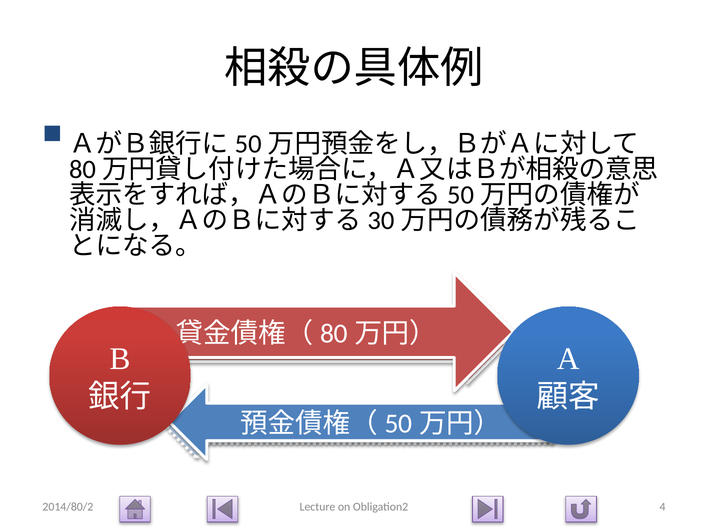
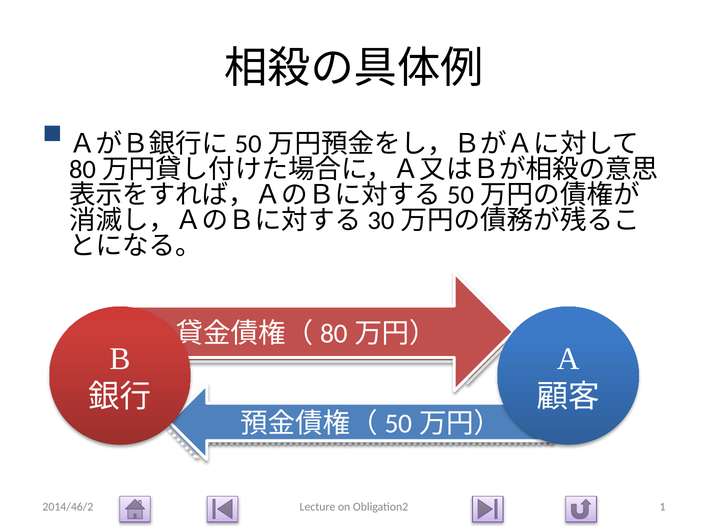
2014/80/2: 2014/80/2 -> 2014/46/2 (68, 507)
4: 4 -> 1 (663, 507)
